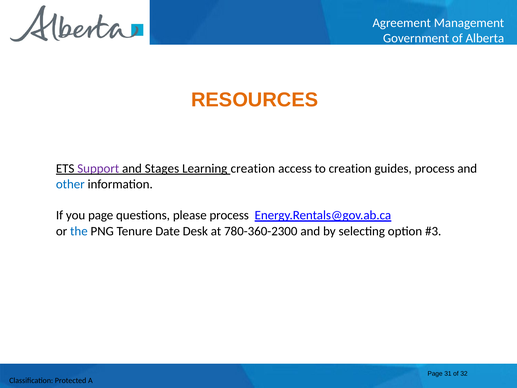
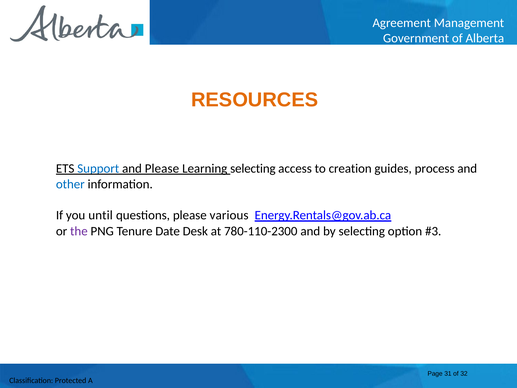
Support colour: purple -> blue (98, 168)
and Stages: Stages -> Please (162, 168)
Learning creation: creation -> selecting (253, 168)
you page: page -> until (101, 215)
please process: process -> various (229, 215)
the colour: blue -> purple (79, 231)
780-360-2300: 780-360-2300 -> 780-110-2300 (261, 231)
